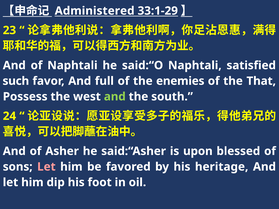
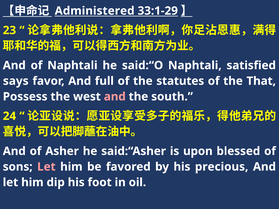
such: such -> says (16, 81)
enemies: enemies -> statutes (180, 81)
and colour: light green -> pink (115, 97)
heritage: heritage -> precious (222, 167)
